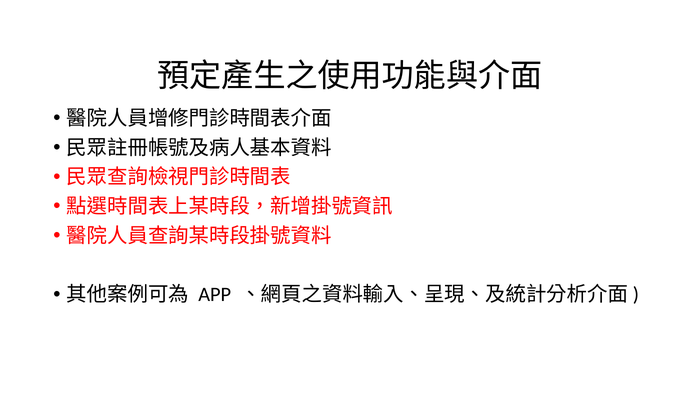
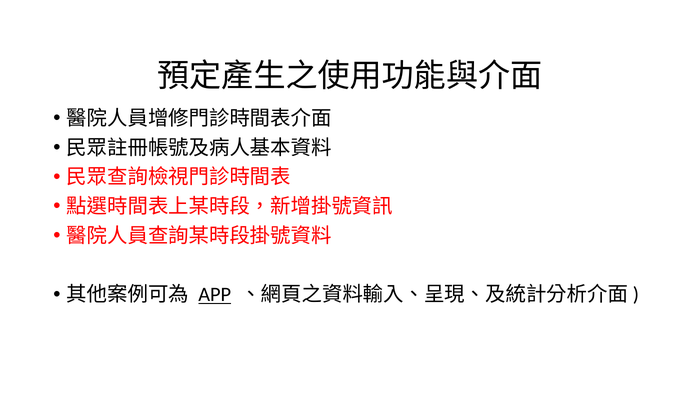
APP underline: none -> present (215, 294)
